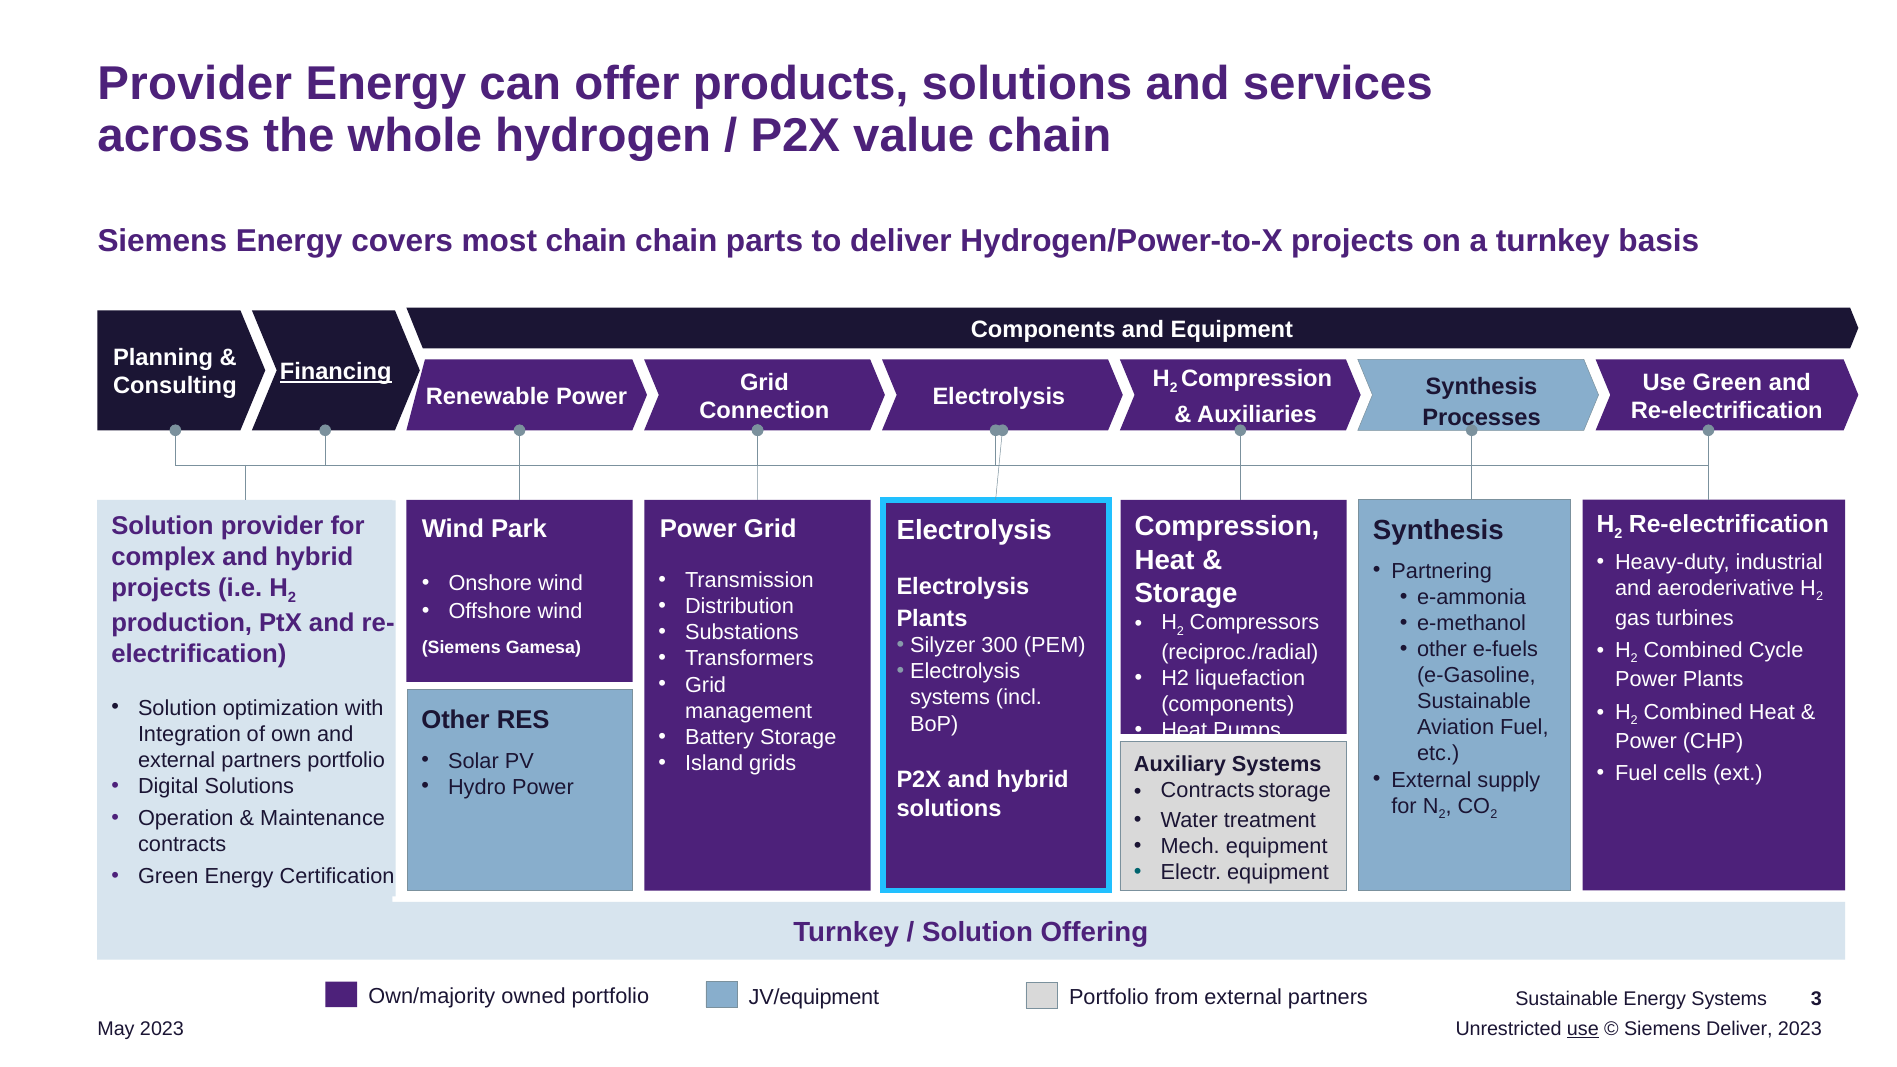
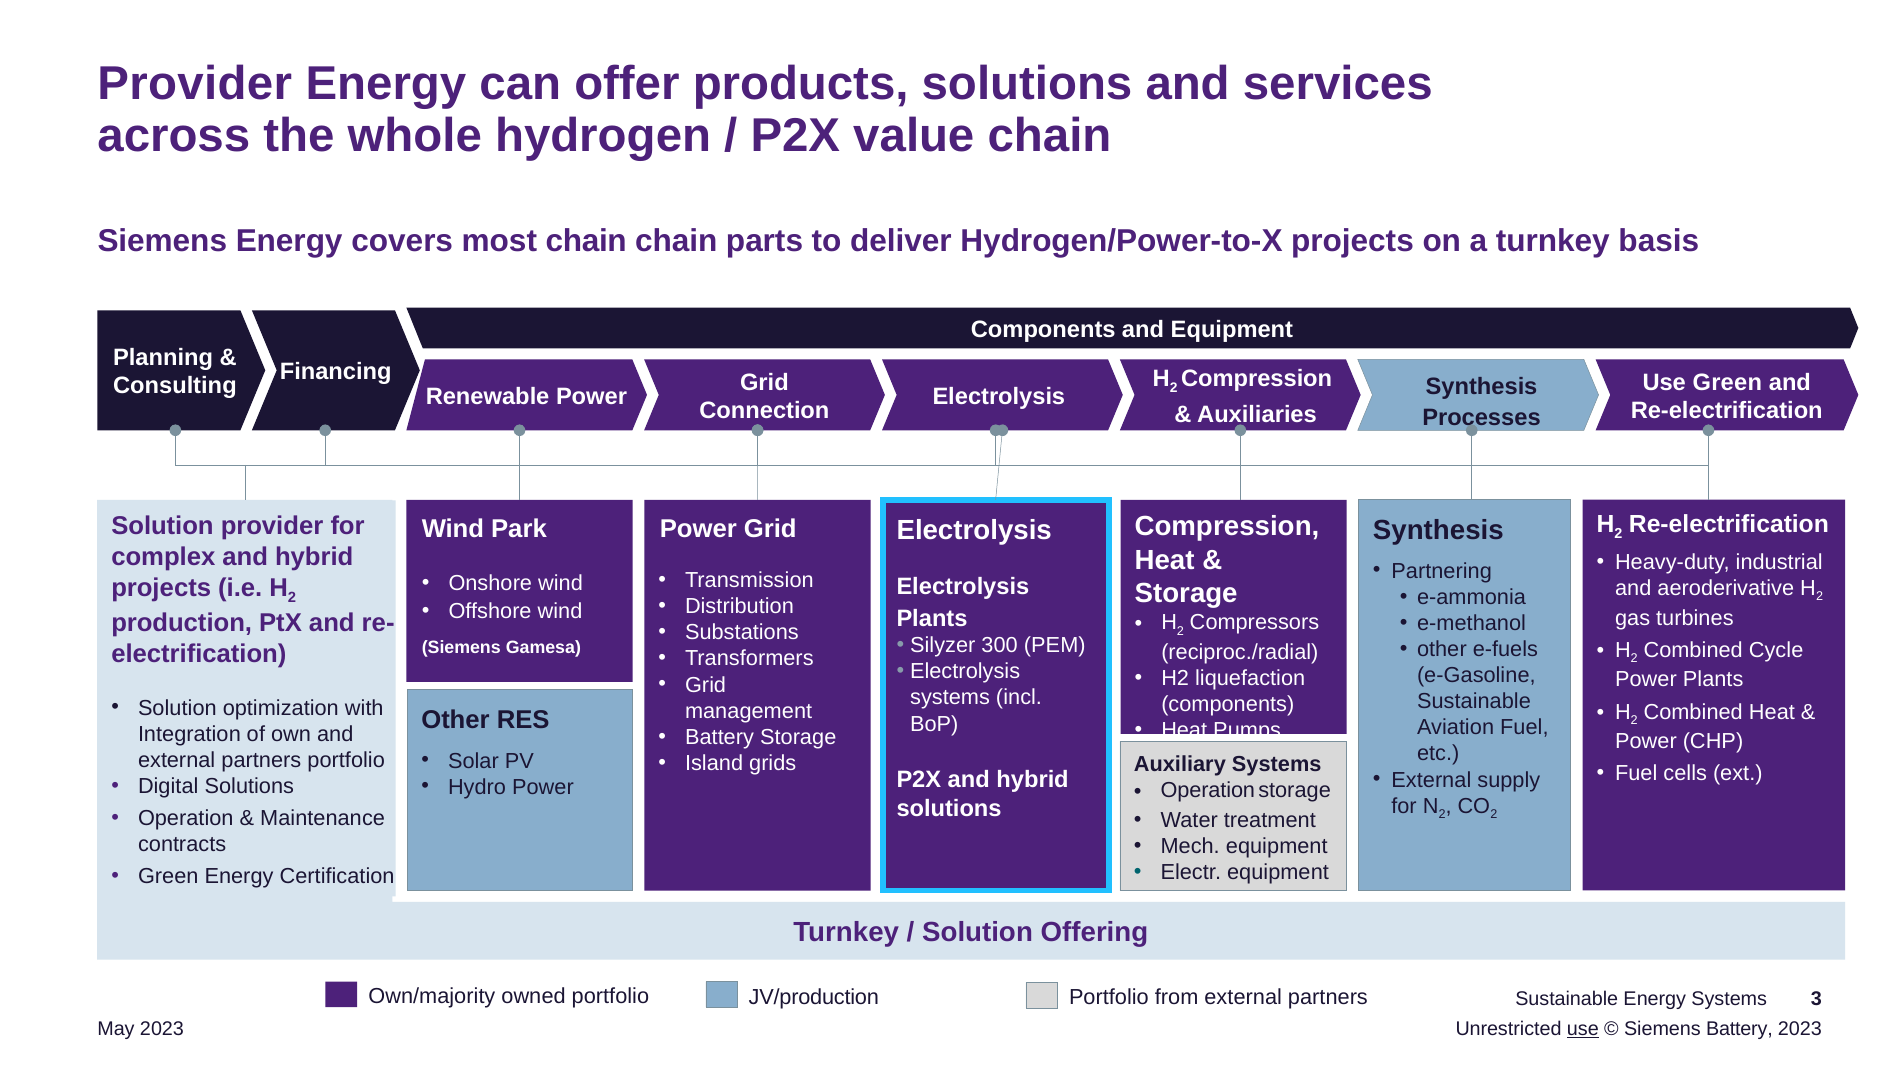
Financing underline: present -> none (336, 372)
Contracts: Contracts -> Operation (1208, 790)
JV/equipment: JV/equipment -> JV/production (814, 998)
Siemens Deliver: Deliver -> Battery (1739, 1029)
